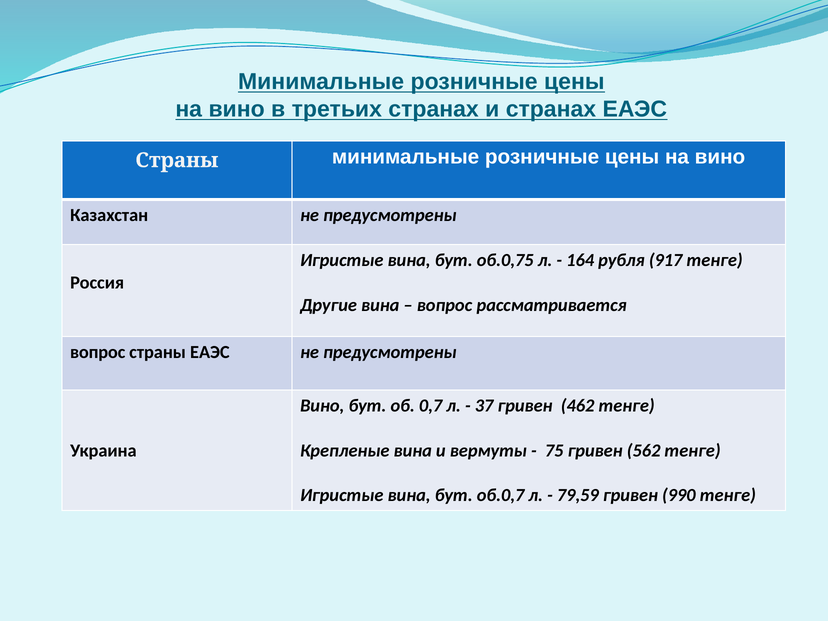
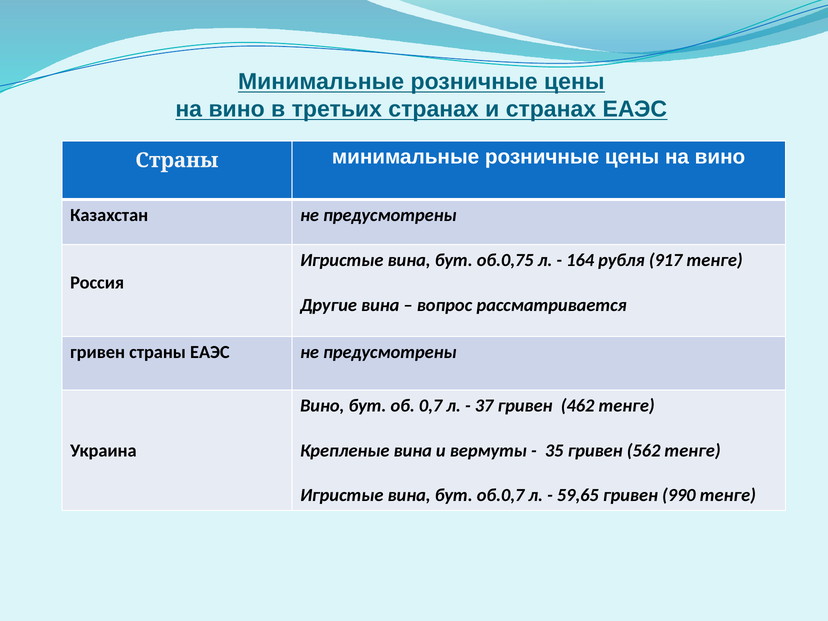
вопрос: вопрос -> гривен (98, 352)
75: 75 -> 35 (554, 450)
79,59: 79,59 -> 59,65 (578, 495)
